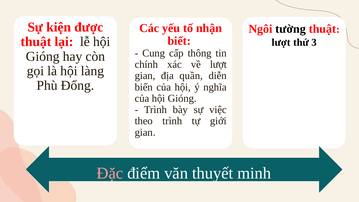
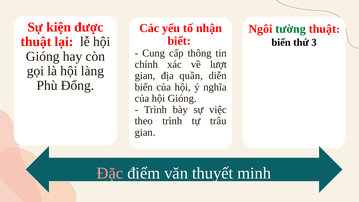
tường colour: black -> green (291, 29)
lượt: lượt -> biến (281, 42)
giới: giới -> trâu (218, 121)
